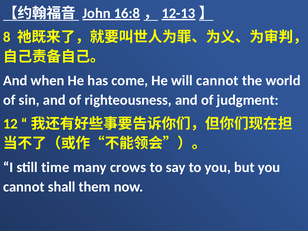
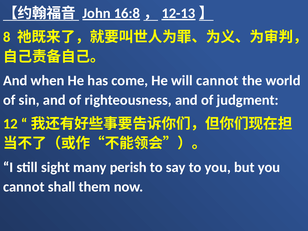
time: time -> sight (55, 167)
crows: crows -> perish (128, 167)
